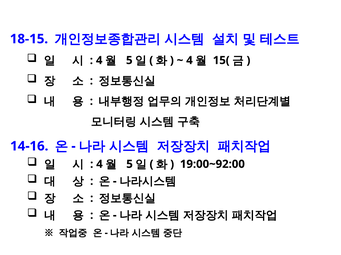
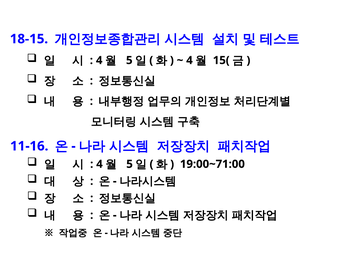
14-16: 14-16 -> 11-16 (29, 147)
19:00~92:00: 19:00~92:00 -> 19:00~71:00 (212, 165)
